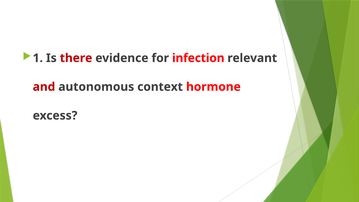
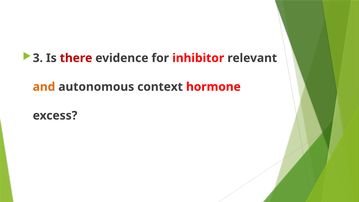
1: 1 -> 3 (38, 58)
infection: infection -> inhibitor (198, 58)
and colour: red -> orange (44, 87)
